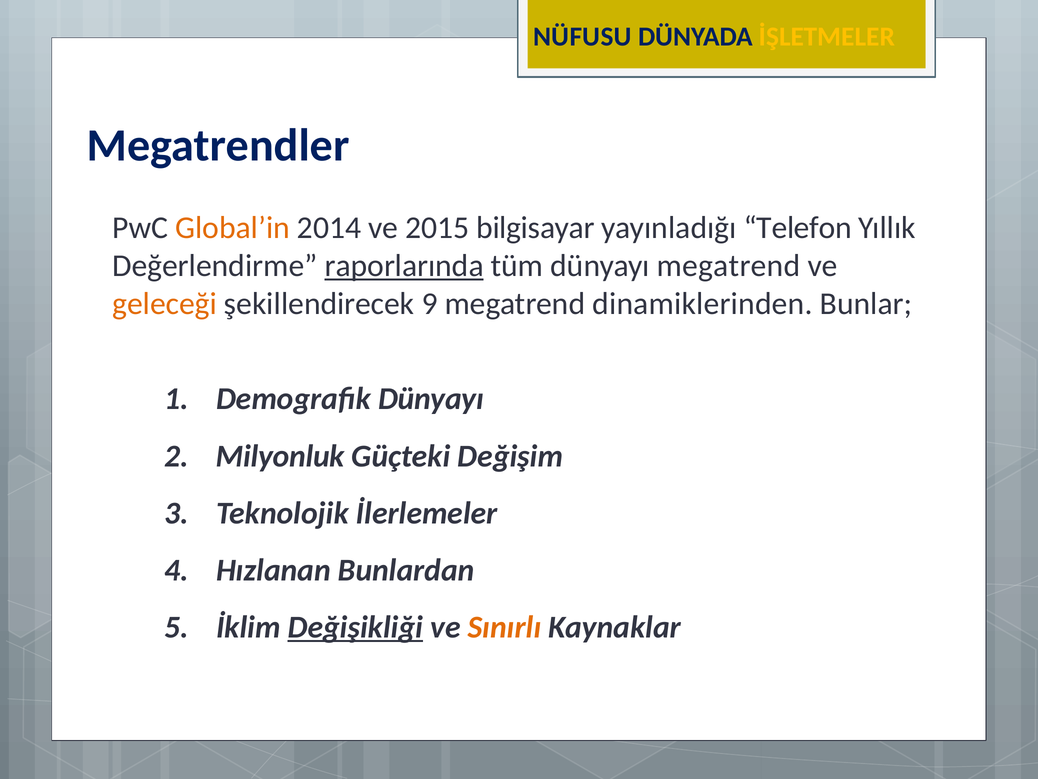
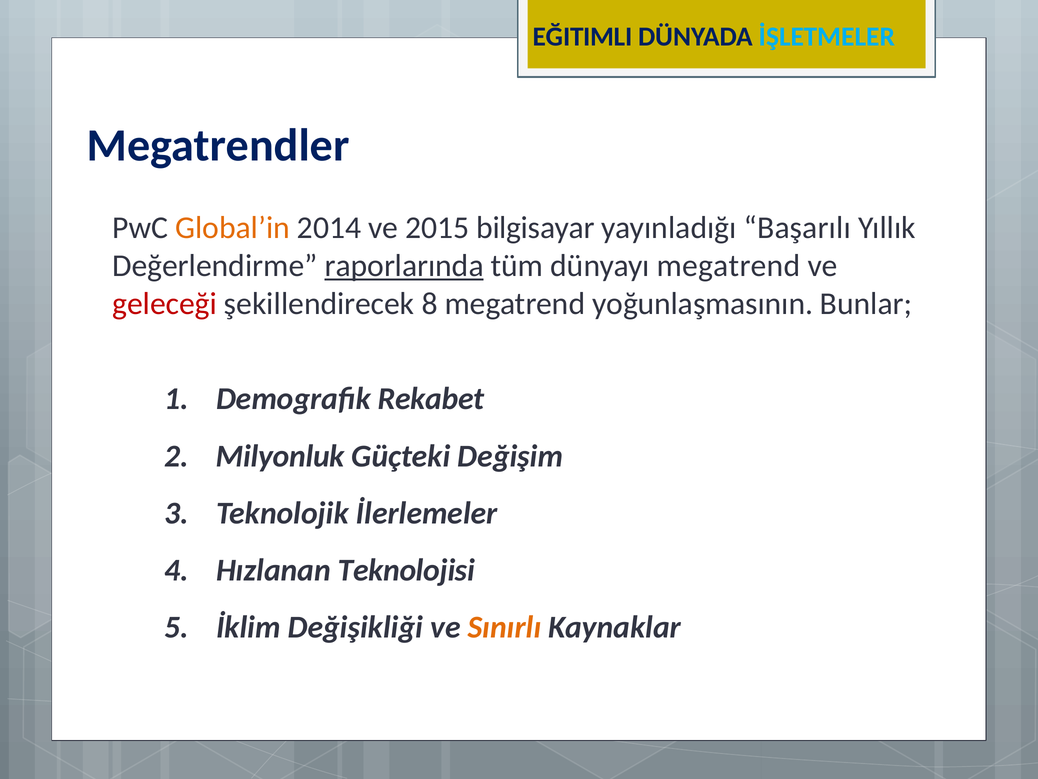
NÜFUSU: NÜFUSU -> EĞITIMLI (583, 37)
İŞLETMELER colour: yellow -> light blue (827, 37)
Telefon: Telefon -> Başarılı (797, 228)
geleceği colour: orange -> red (165, 304)
9: 9 -> 8 (430, 304)
dinamiklerinden: dinamiklerinden -> yoğunlaşmasının (703, 304)
Demografik Dünyayı: Dünyayı -> Rekabet (431, 399)
Bunlardan: Bunlardan -> Teknolojisi (406, 570)
Değişikliği underline: present -> none (355, 627)
